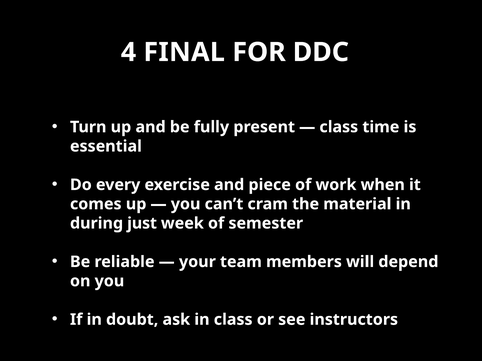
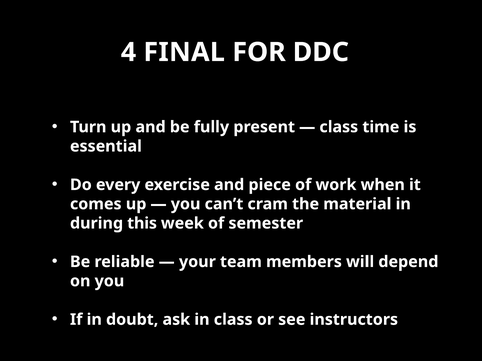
just: just -> this (142, 224)
